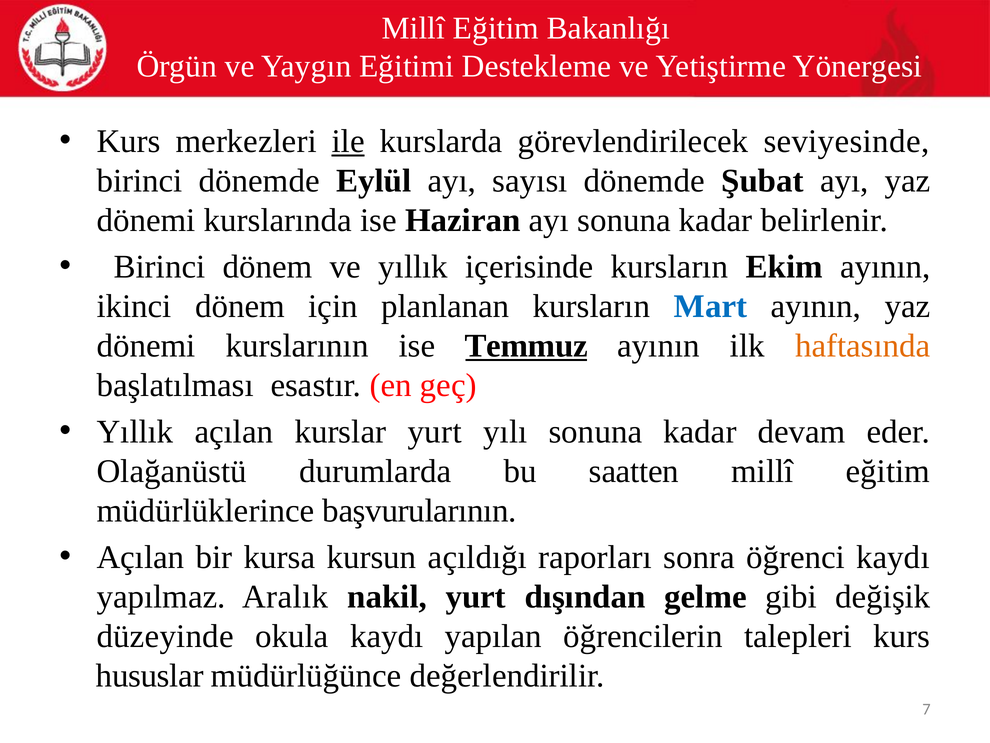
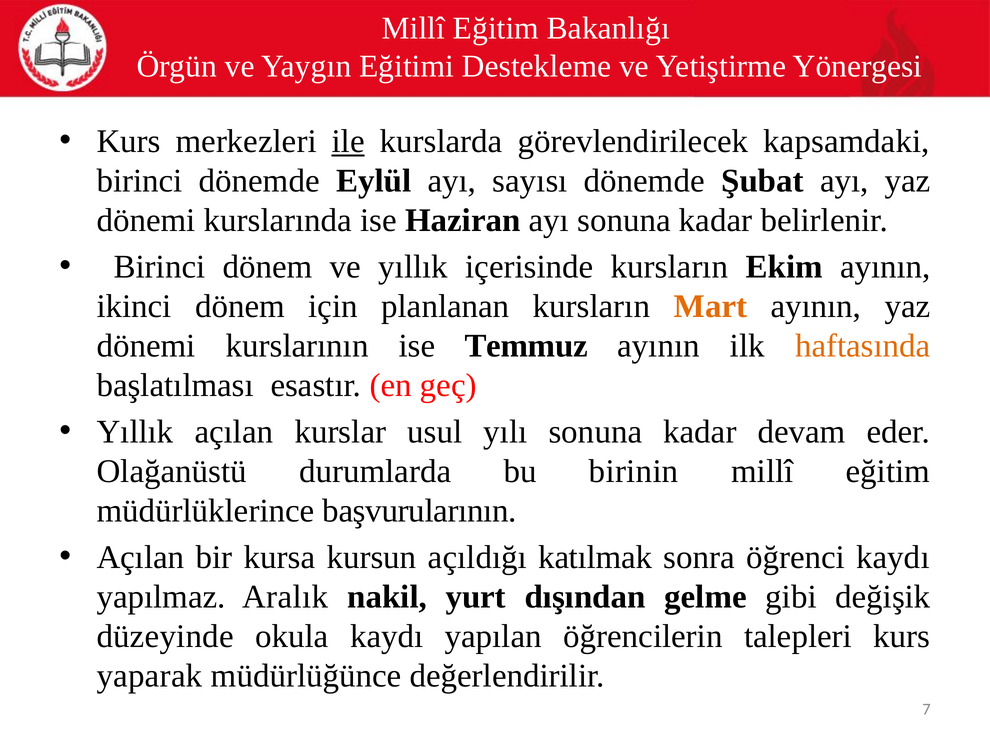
seviyesinde: seviyesinde -> kapsamdaki (847, 141)
Mart colour: blue -> orange (711, 306)
Temmuz underline: present -> none (526, 346)
kurslar yurt: yurt -> usul (435, 431)
saatten: saatten -> birinin (634, 471)
raporları: raporları -> katılmak (595, 557)
hususlar: hususlar -> yaparak (149, 676)
